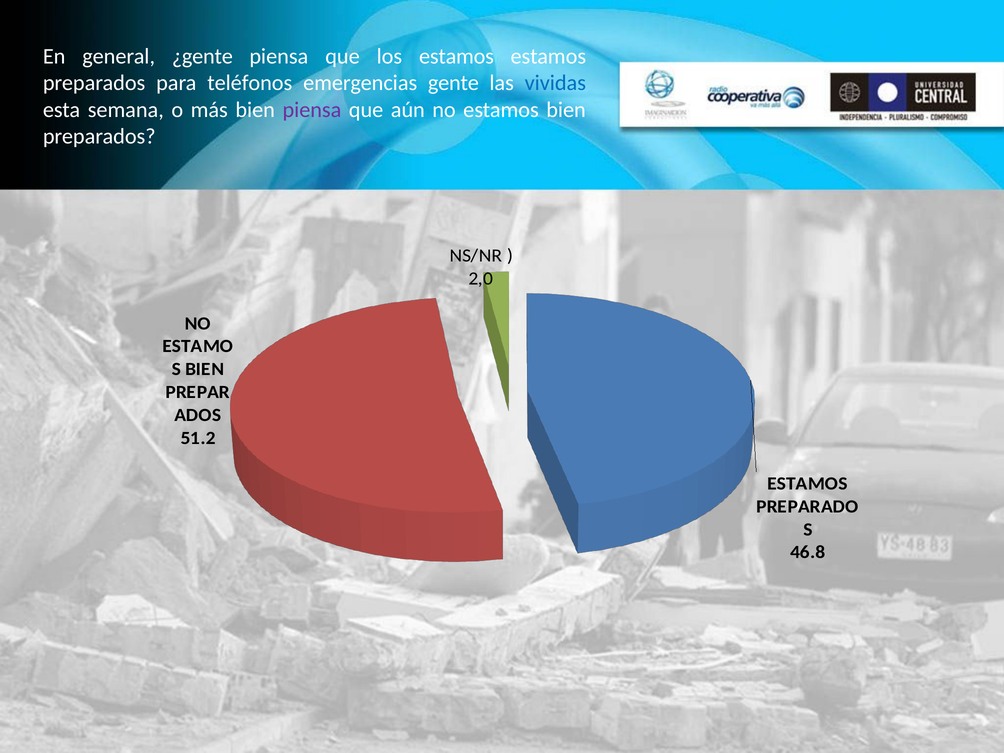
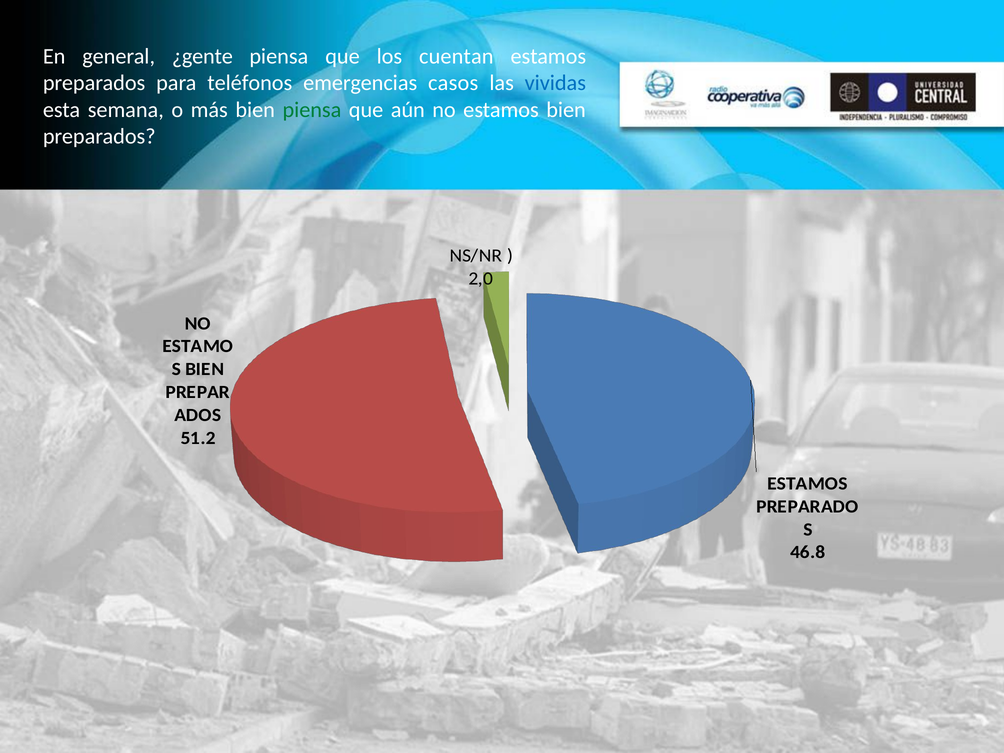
los estamos: estamos -> cuentan (456, 56)
gente: gente -> casos (453, 83)
piensa colour: purple -> green (312, 110)
